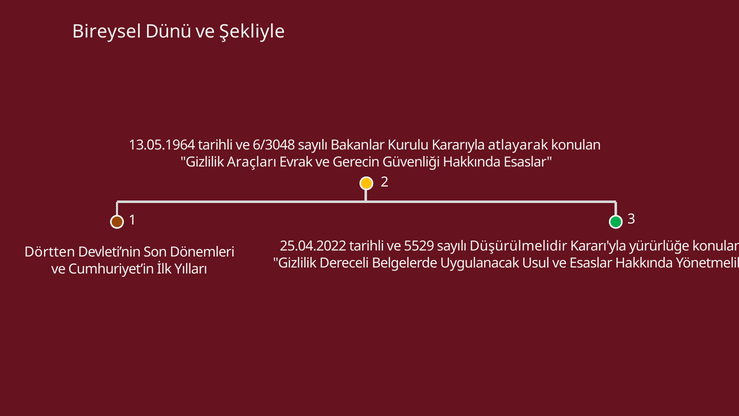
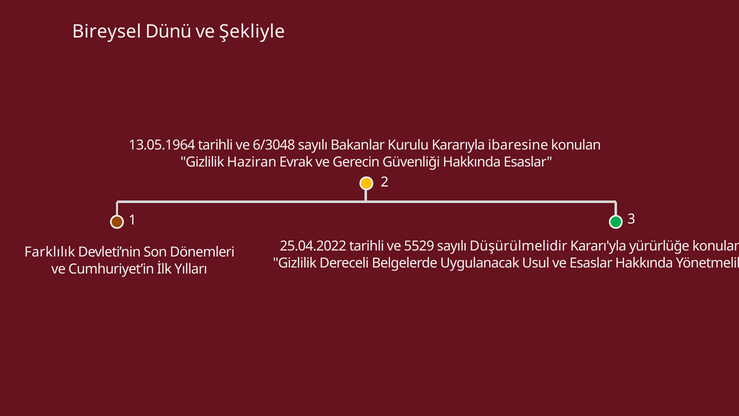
atlayarak: atlayarak -> ibaresine (518, 145)
Araçları: Araçları -> Haziran (252, 162)
Dörtten: Dörtten -> Farklılık (50, 252)
